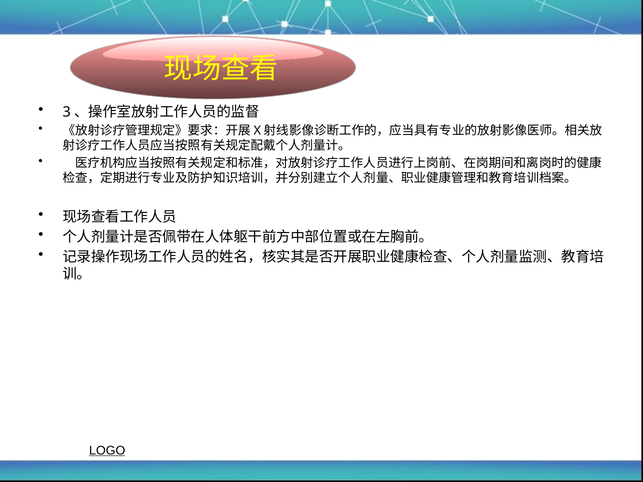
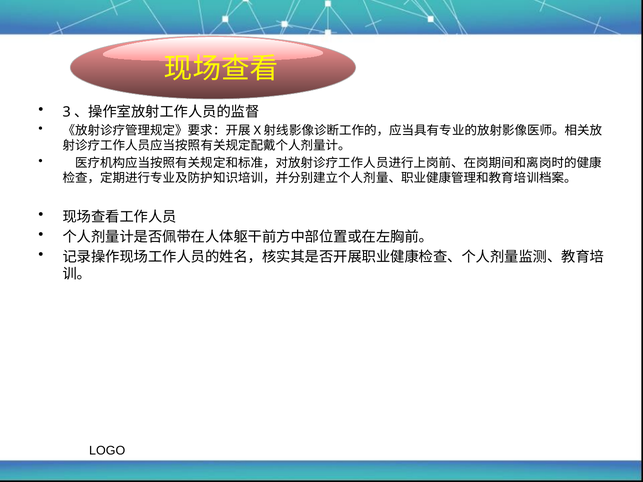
LOGO underline: present -> none (107, 451)
